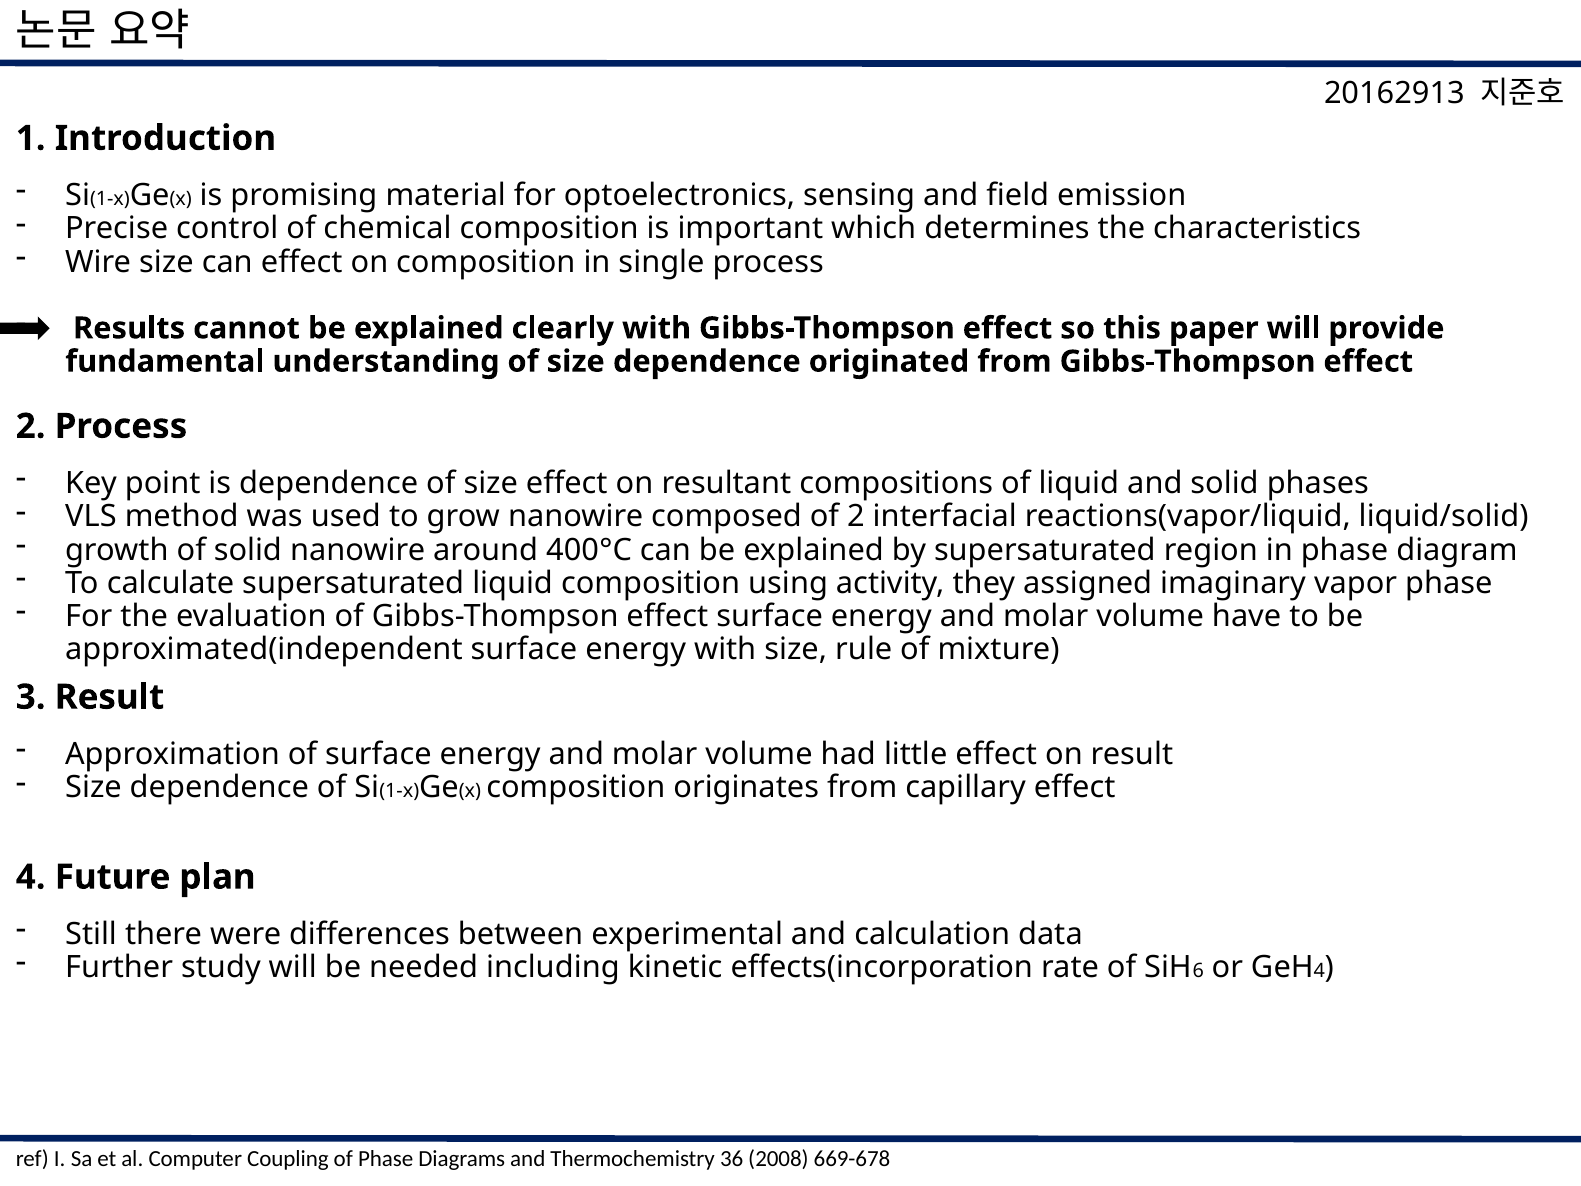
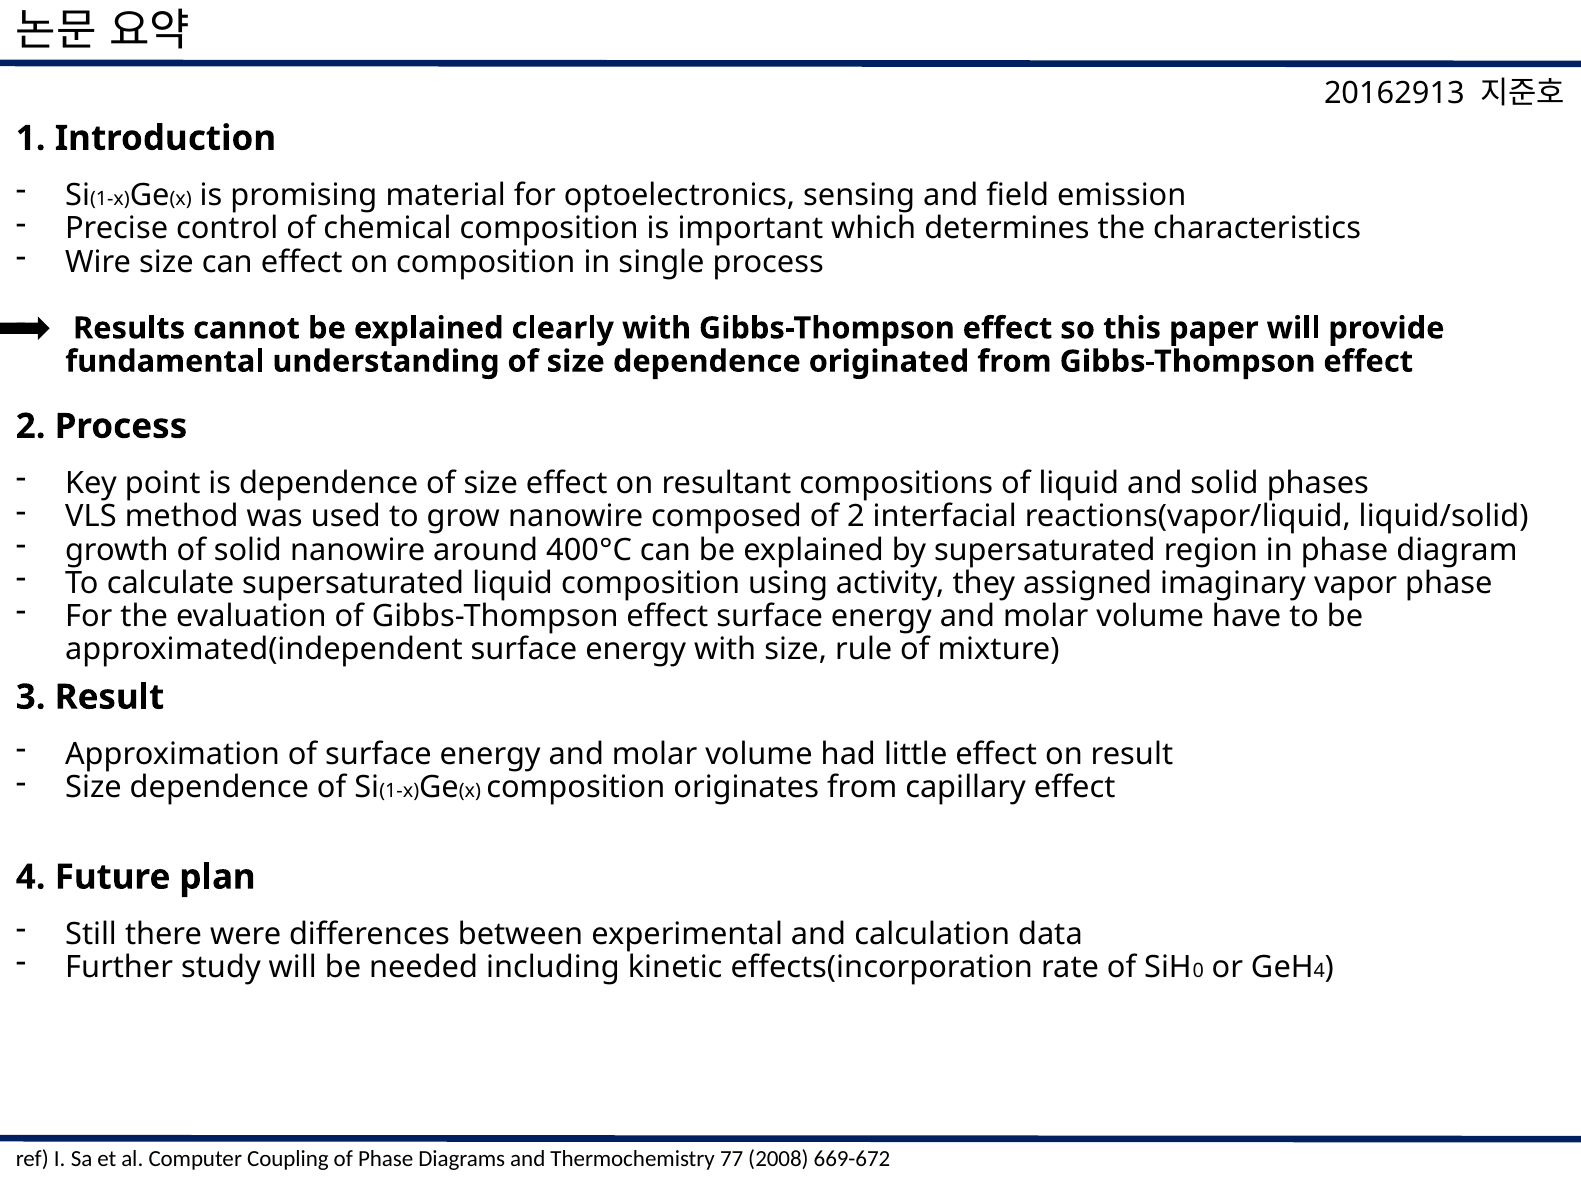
6: 6 -> 0 (1198, 971)
36: 36 -> 77 (732, 1159)
669-678: 669-678 -> 669-672 (852, 1159)
